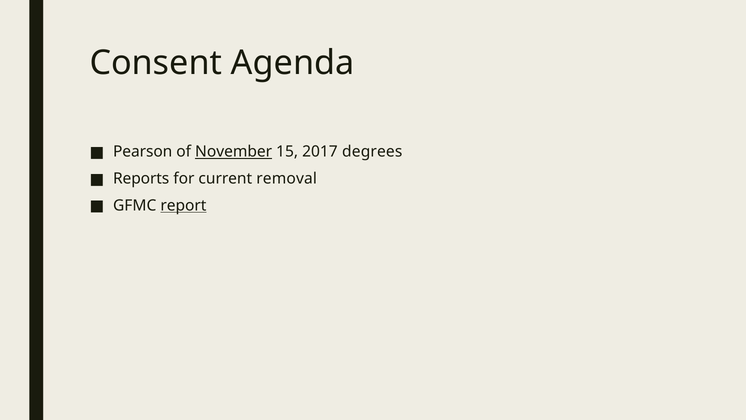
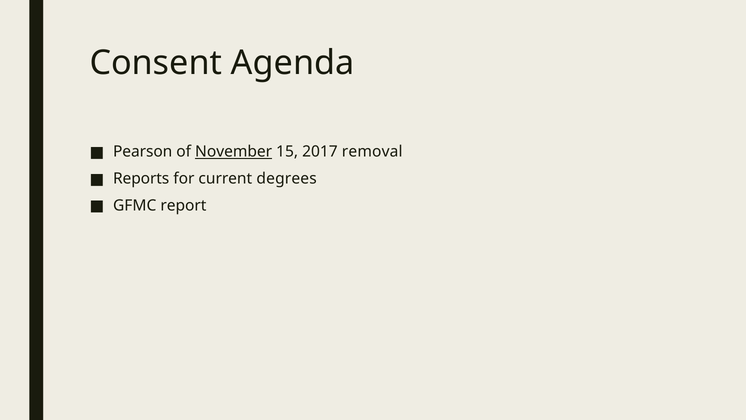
degrees: degrees -> removal (372, 152)
removal: removal -> degrees (287, 178)
report underline: present -> none (183, 205)
